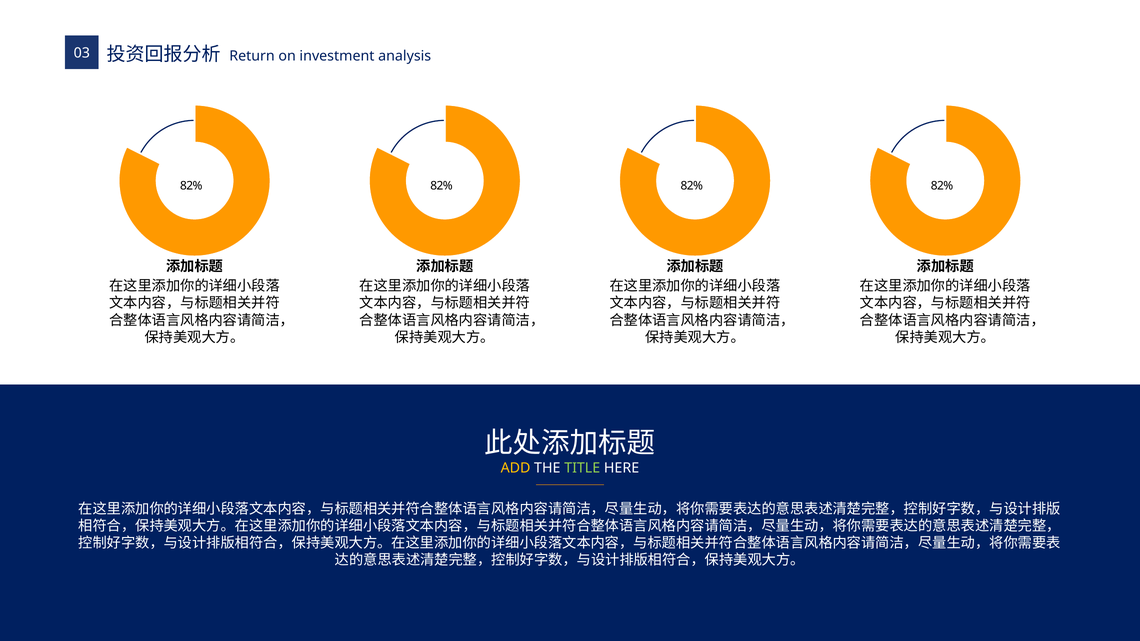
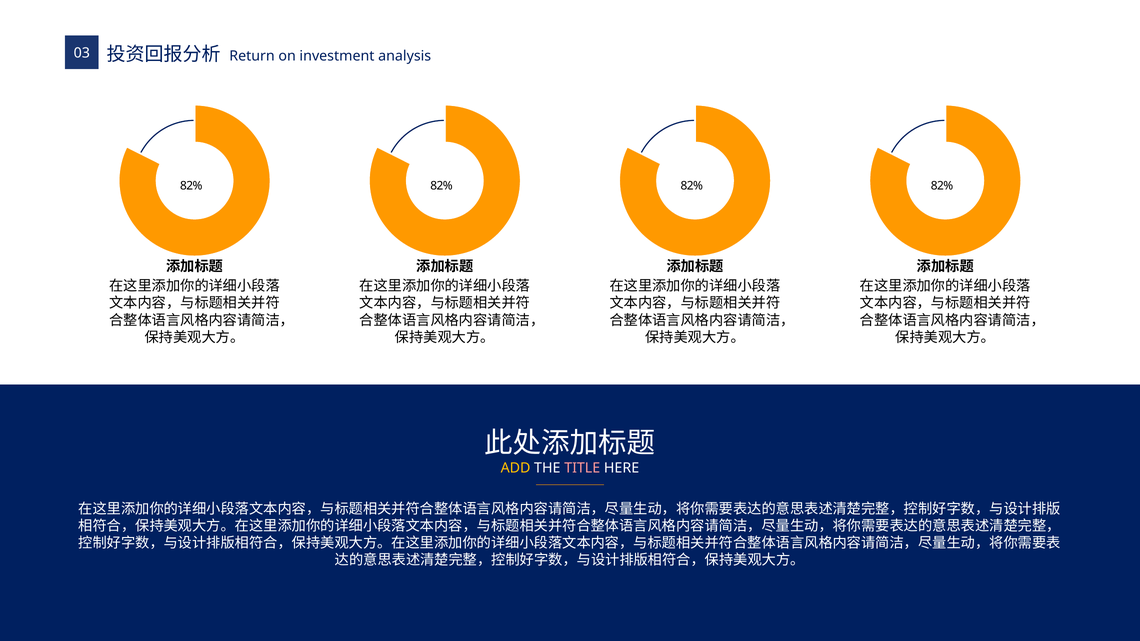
TITLE colour: light green -> pink (582, 468)
